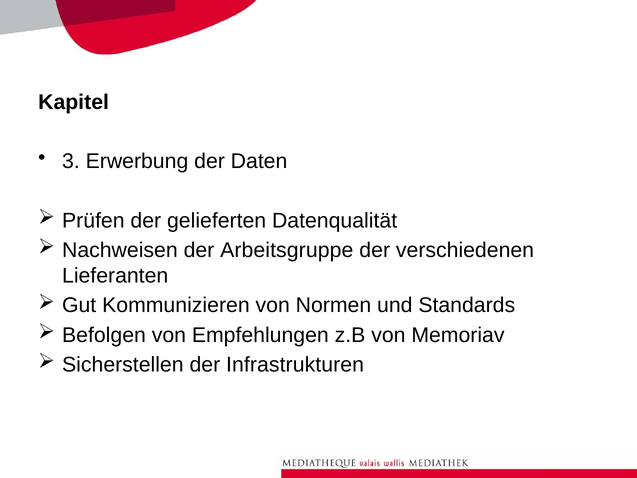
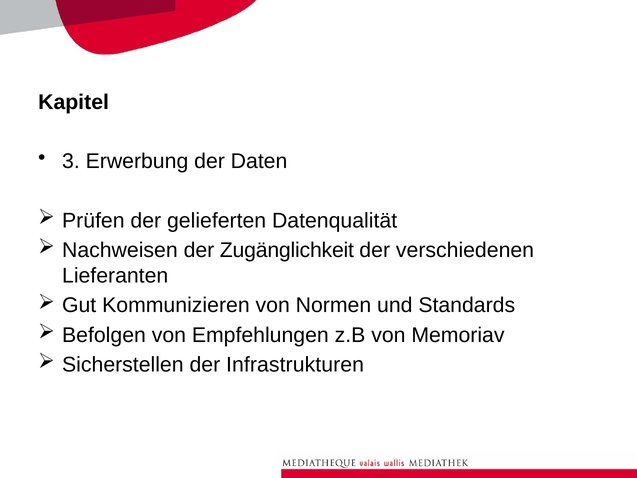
Arbeitsgruppe: Arbeitsgruppe -> Zugänglichkeit (287, 250)
